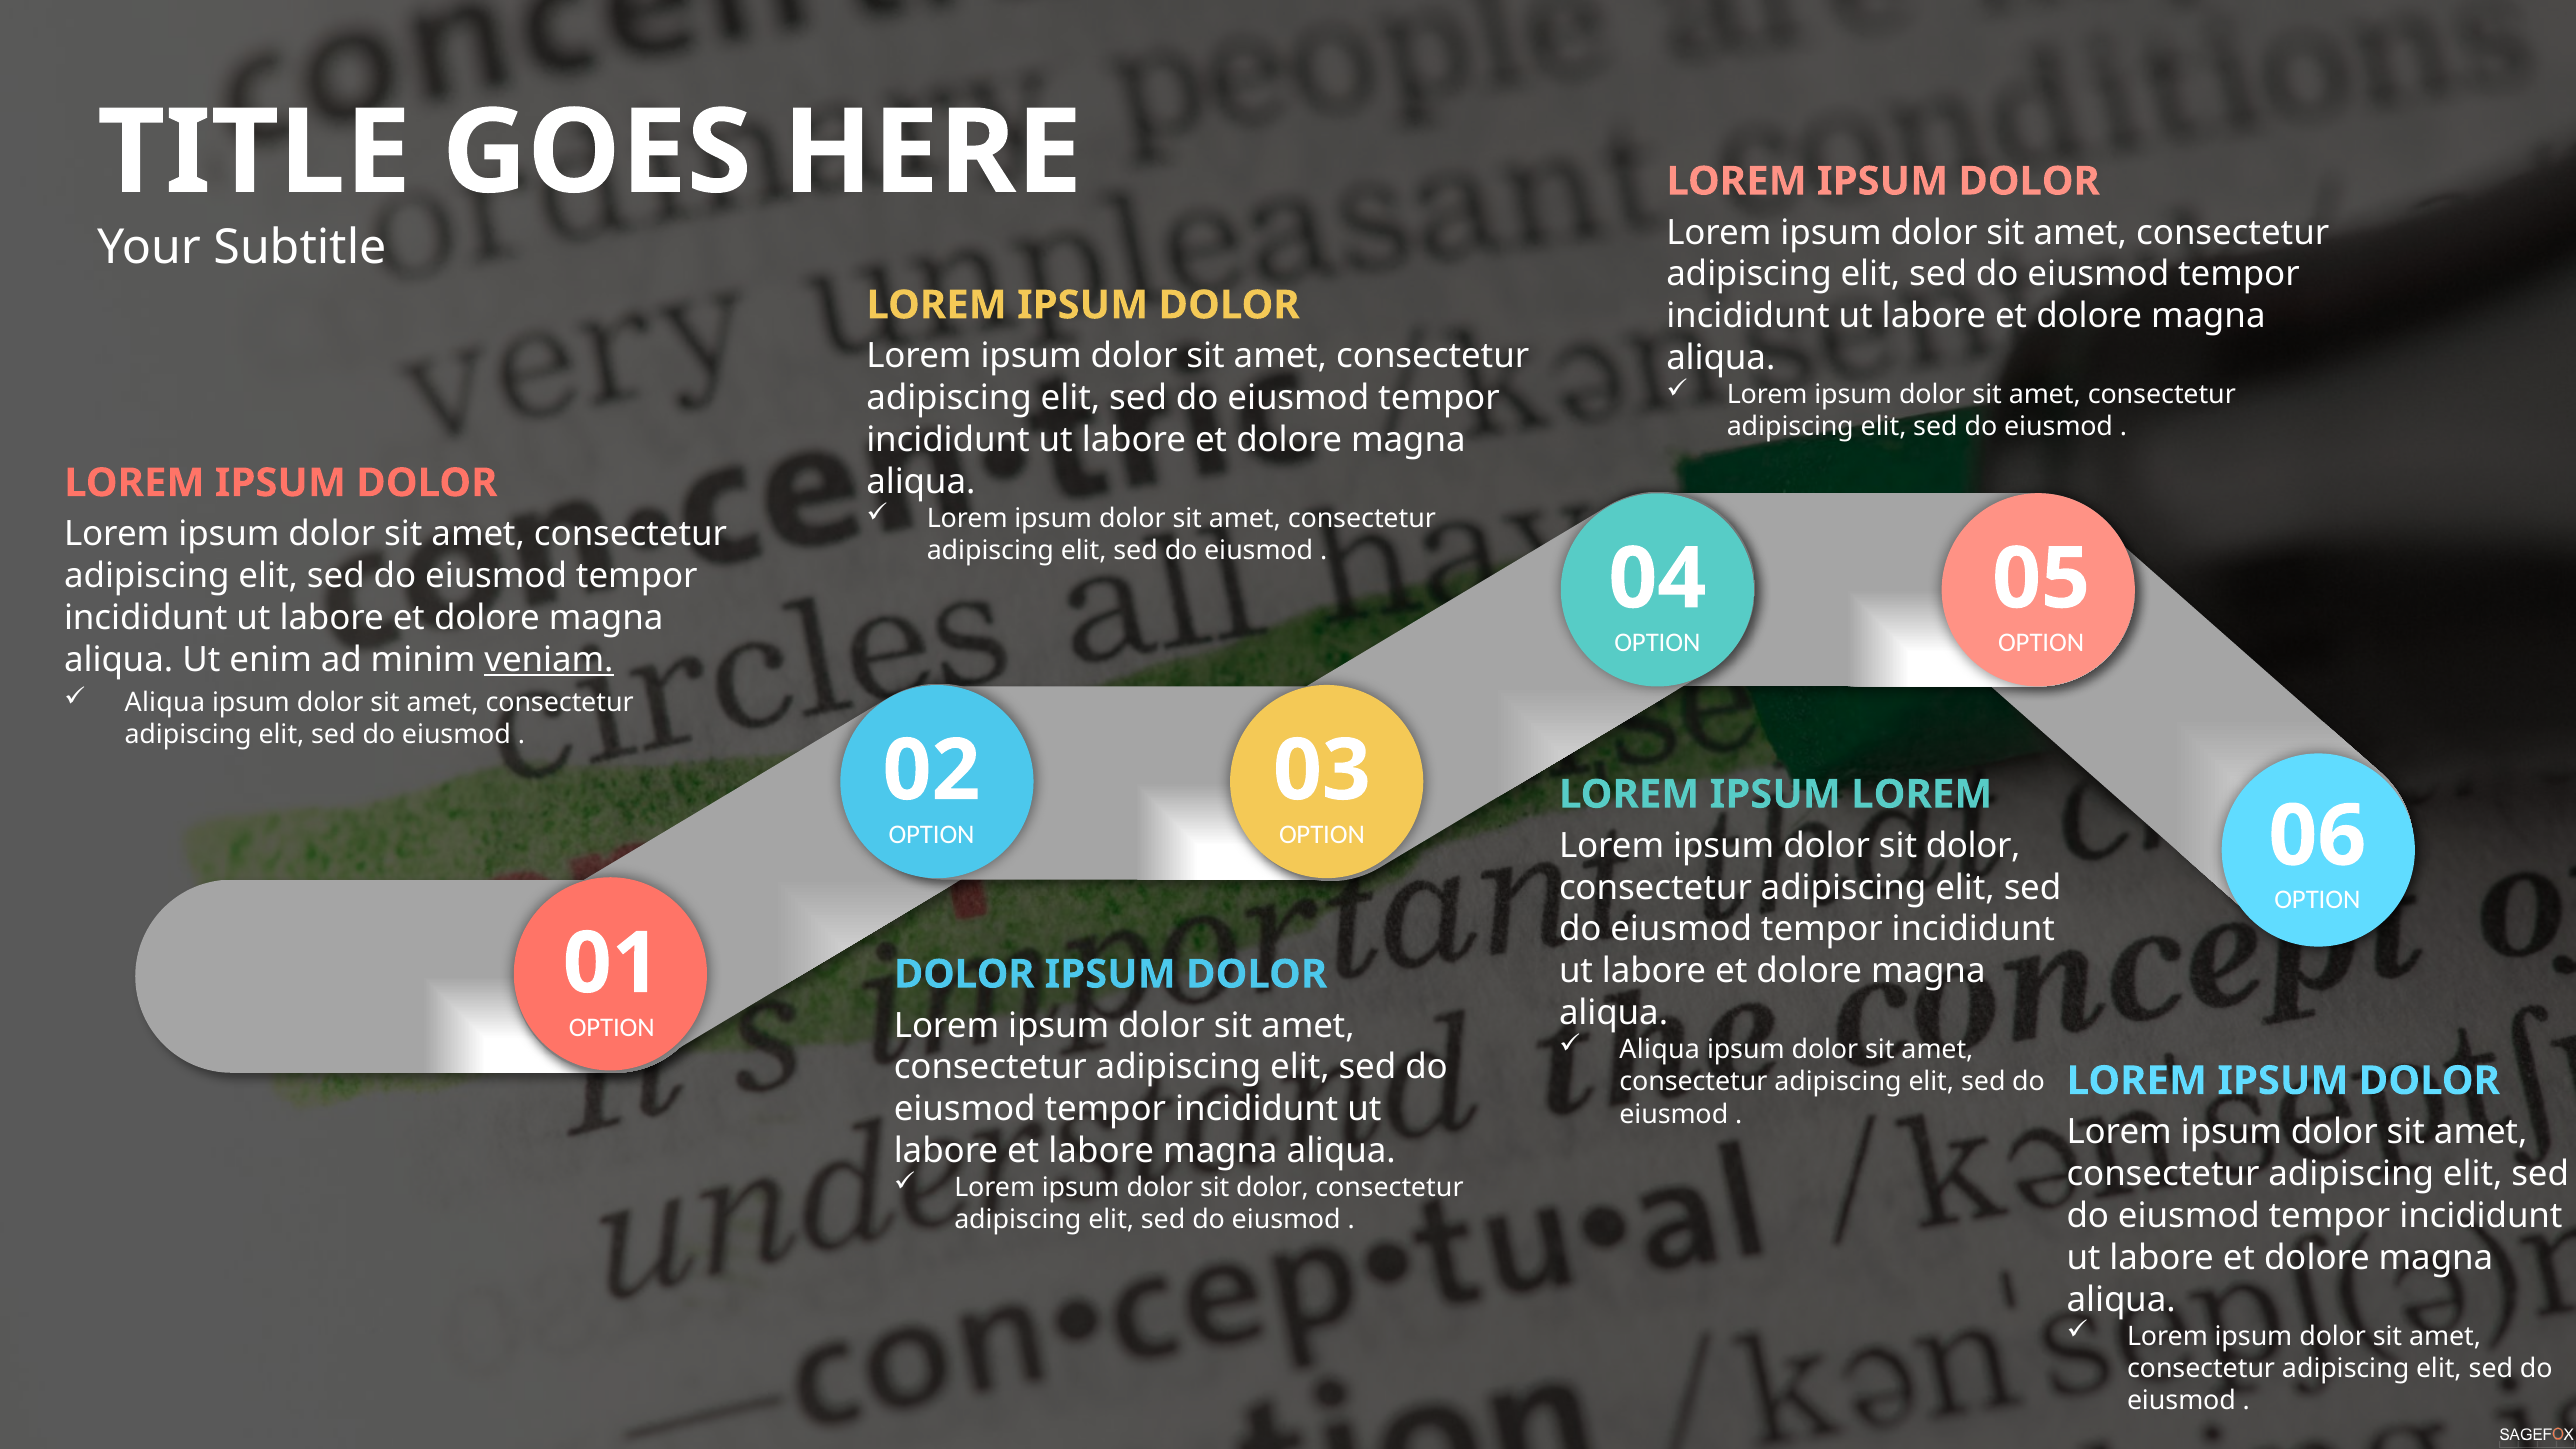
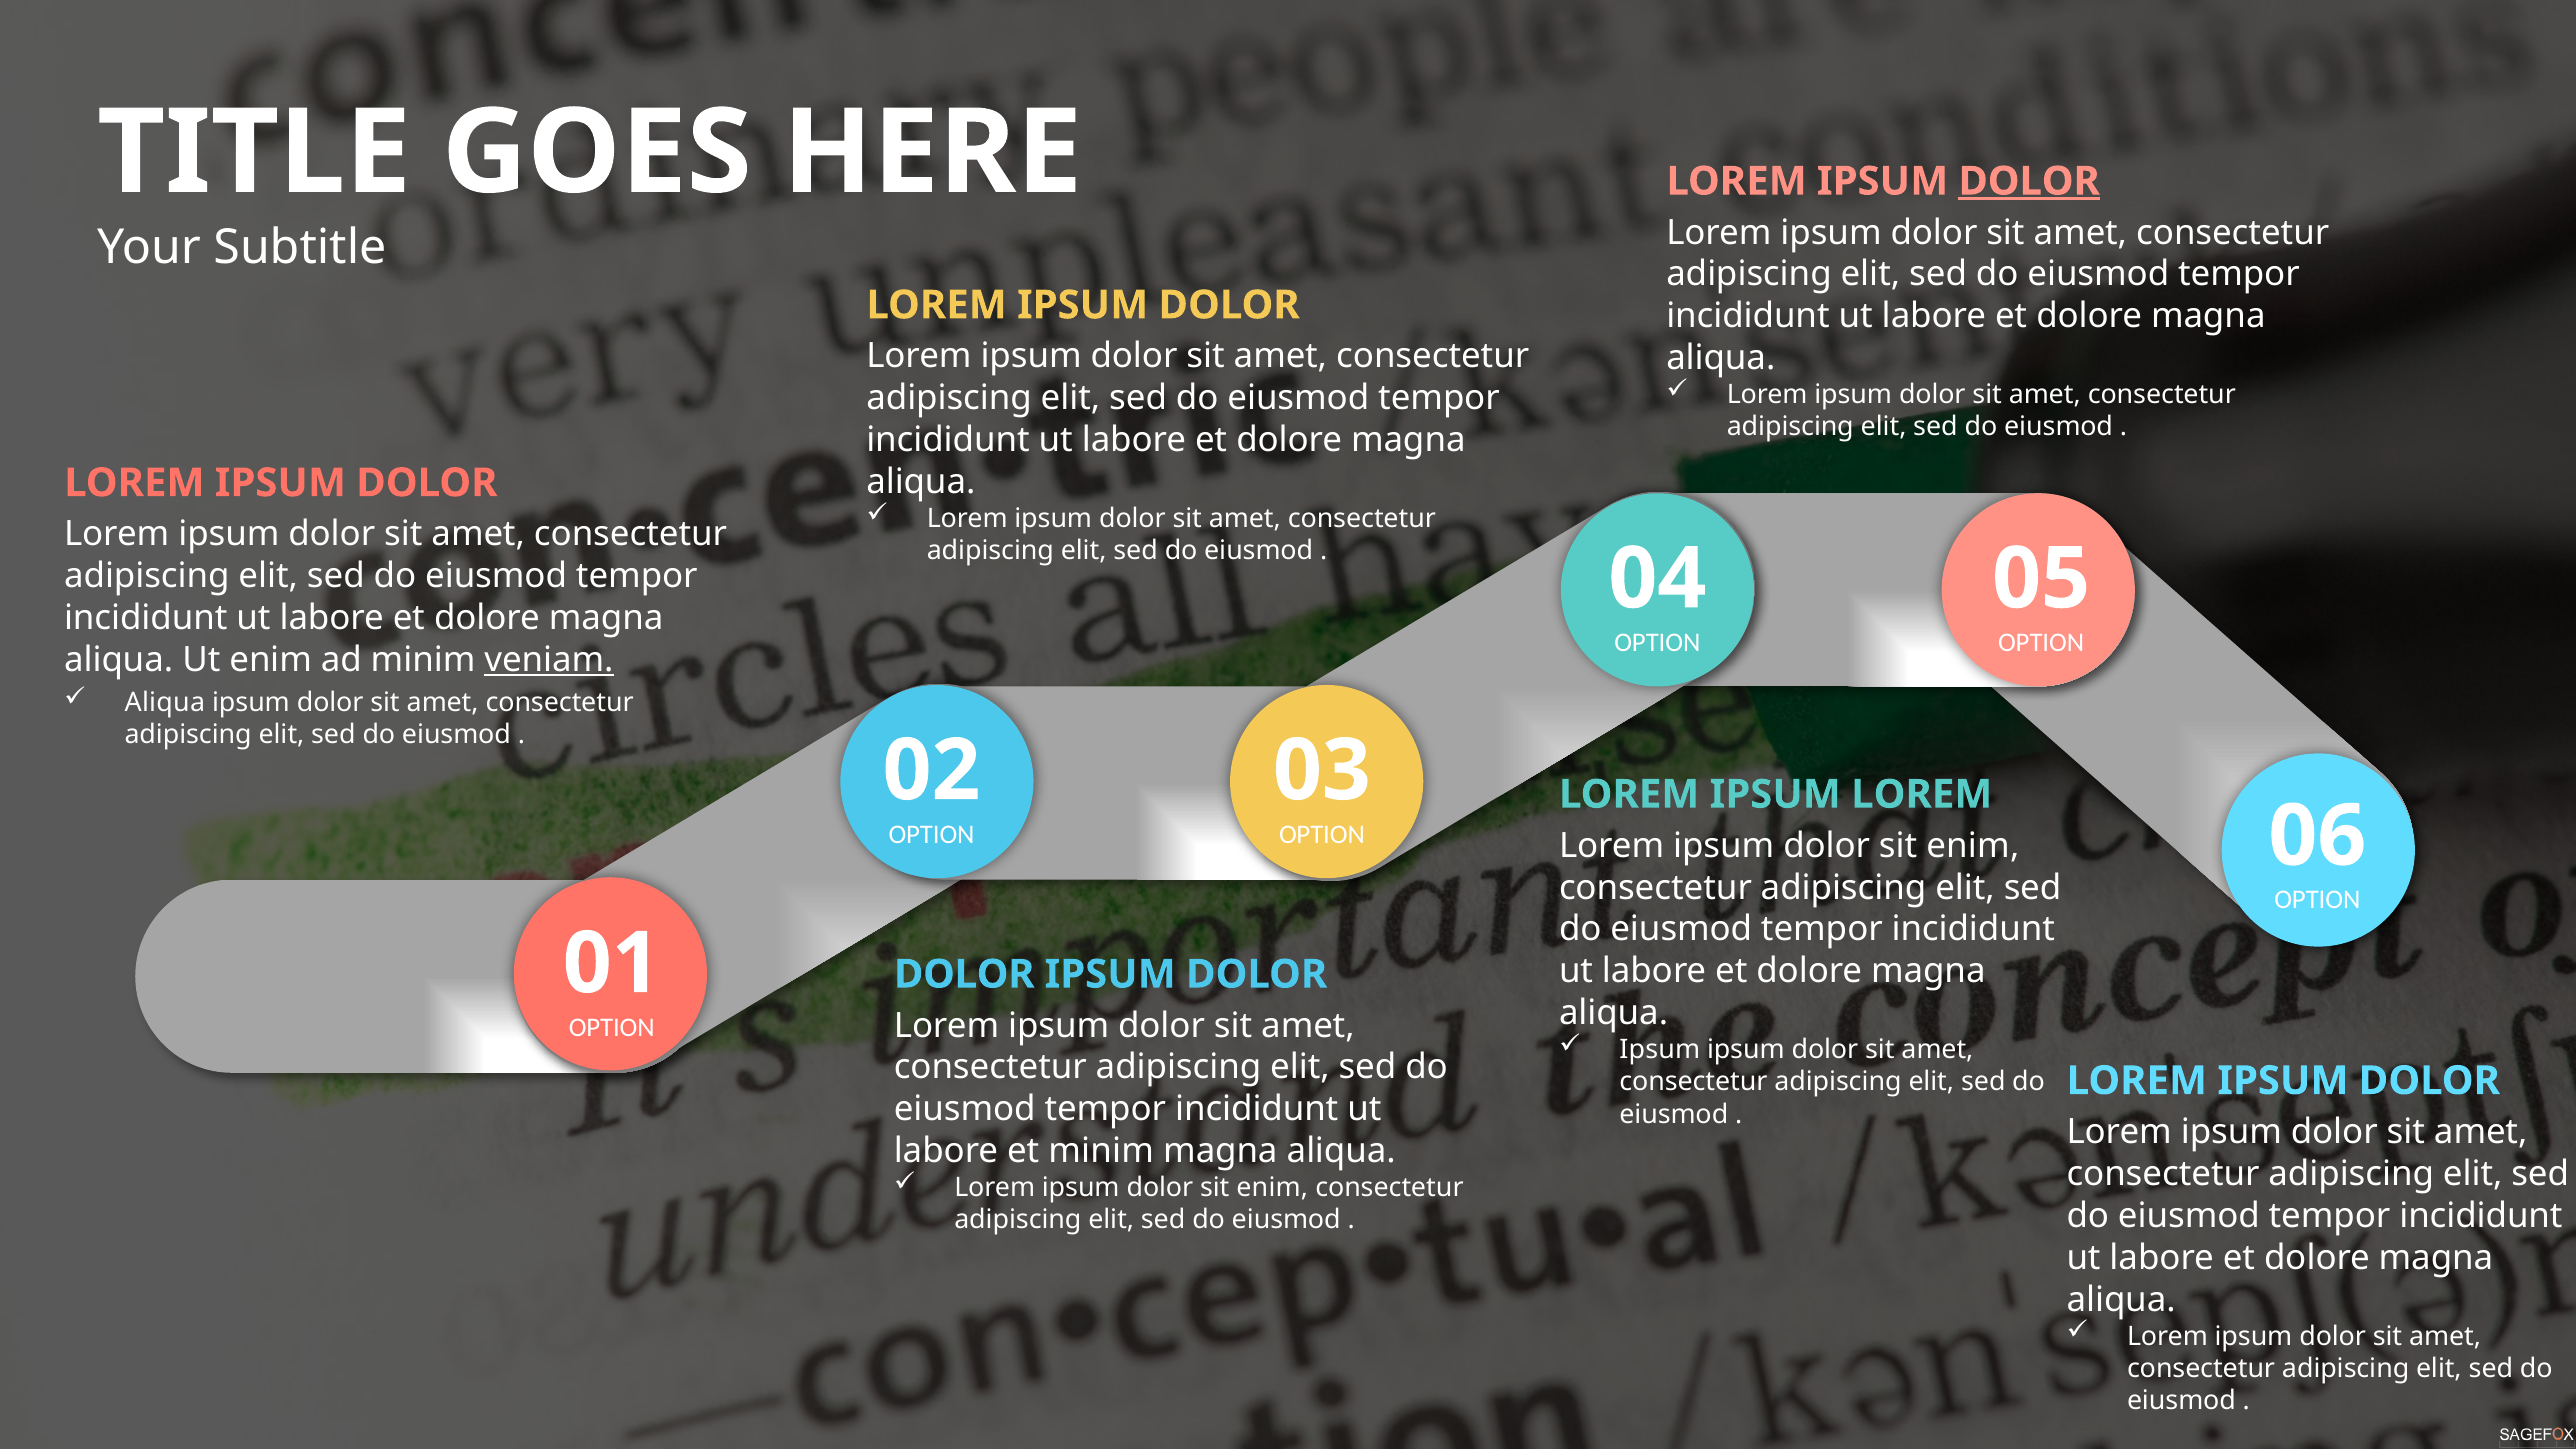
DOLOR underline: none -> present (2029, 181)
dolor: dolor -> enim (1973, 846)
Aliqua: Aliqua -> Ipsum (1660, 1050)
et labore: labore -> minim (1101, 1151)
dolor: dolor -> enim (1272, 1188)
